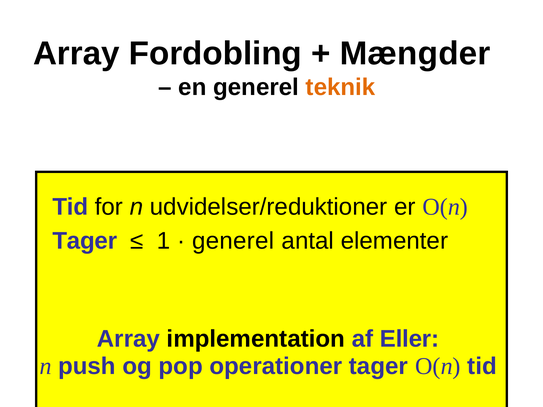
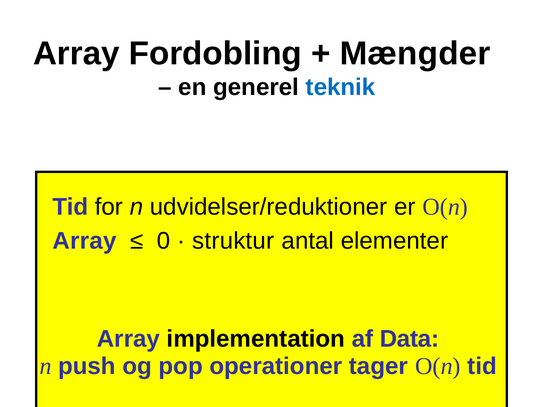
teknik colour: orange -> blue (341, 87)
Tager: Tager -> Array (85, 241)
1: 1 -> 0 (164, 241)
generel: generel -> struktur (233, 241)
Eller: Eller -> Data (409, 339)
